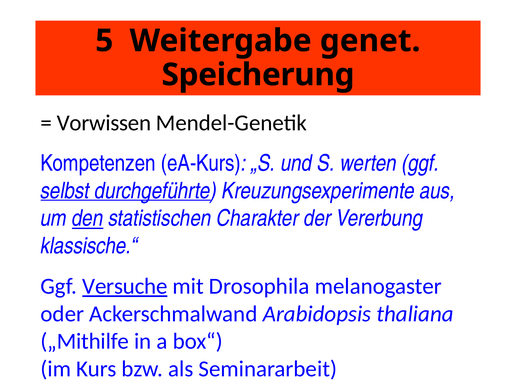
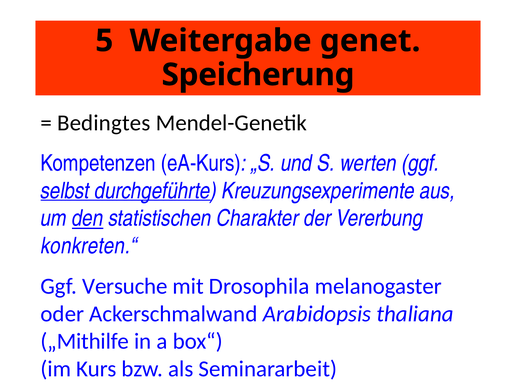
Vorwissen: Vorwissen -> Bedingtes (104, 123)
klassische.“: klassische.“ -> konkreten.“ (89, 246)
Versuche underline: present -> none (125, 286)
